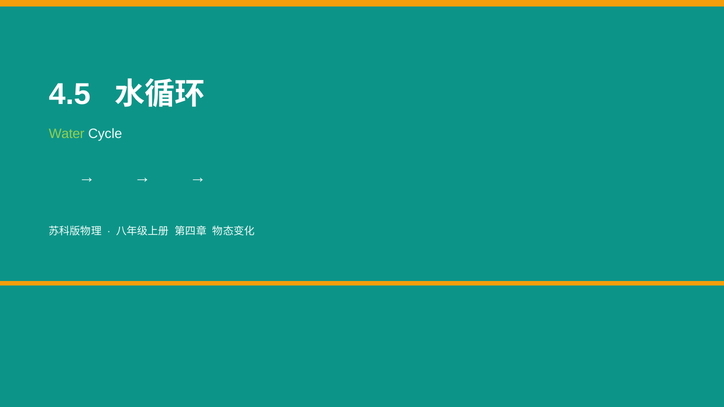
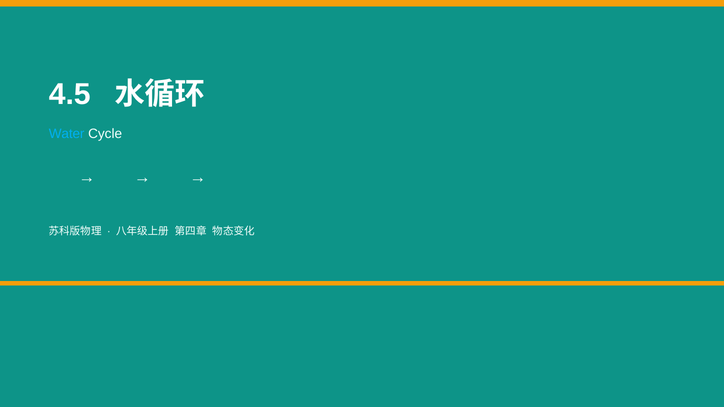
Water colour: light green -> light blue (67, 134)
